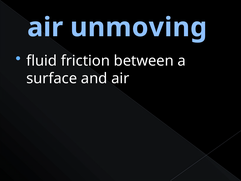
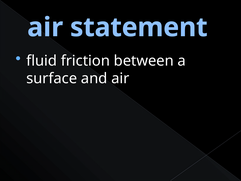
unmoving: unmoving -> statement (139, 27)
